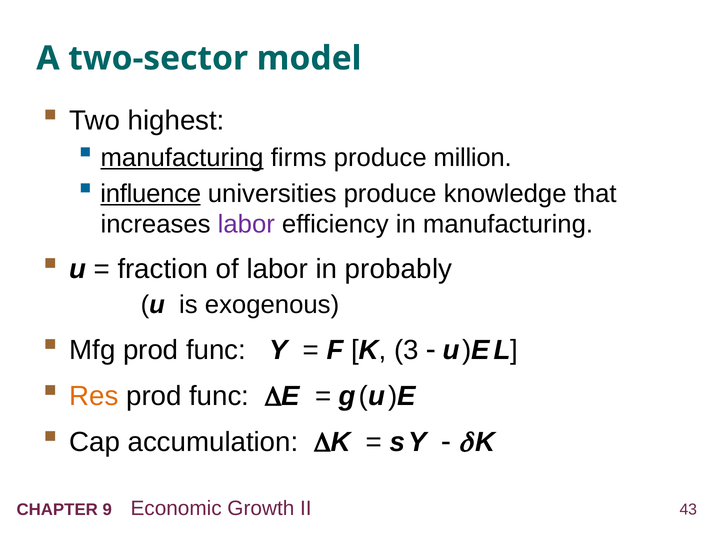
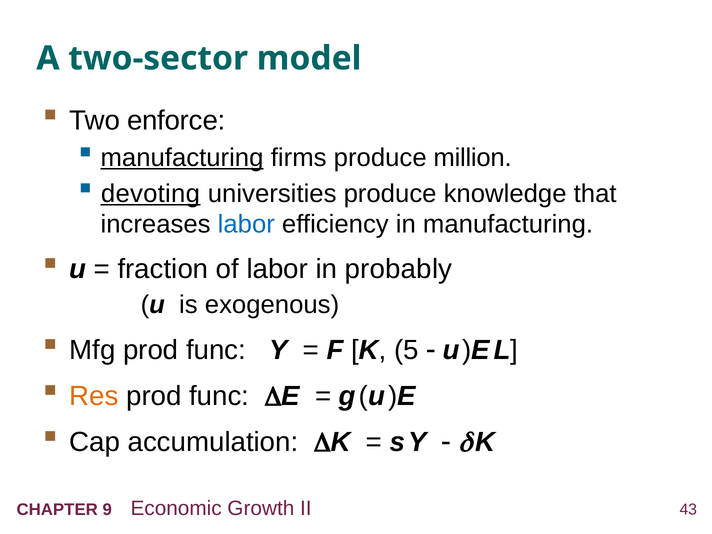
highest: highest -> enforce (176, 121)
influence: influence -> devoting (150, 194)
labor colour: purple -> blue (246, 224)
3: 3 -> 5 (406, 350)
